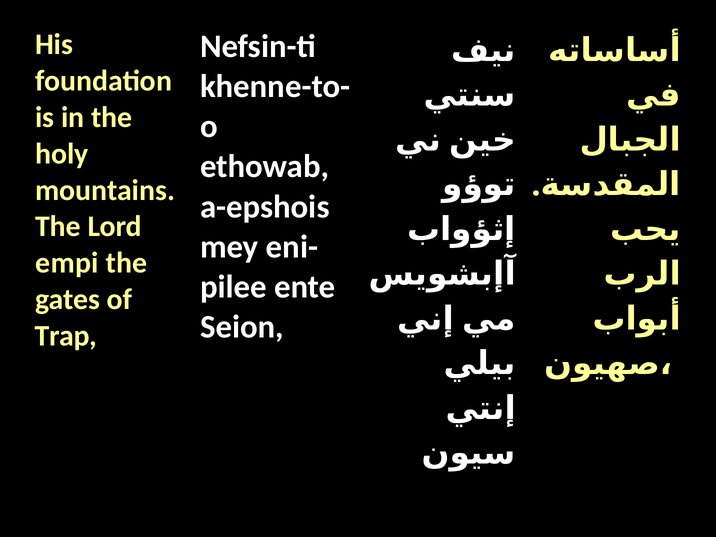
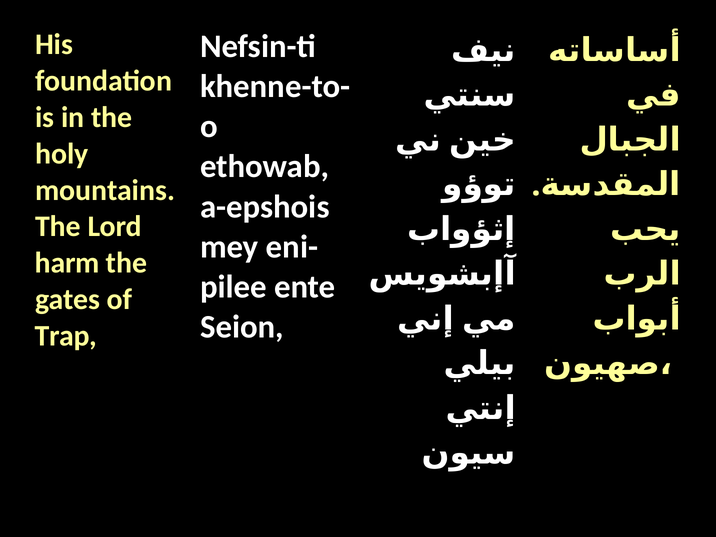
empi: empi -> harm (67, 263)
